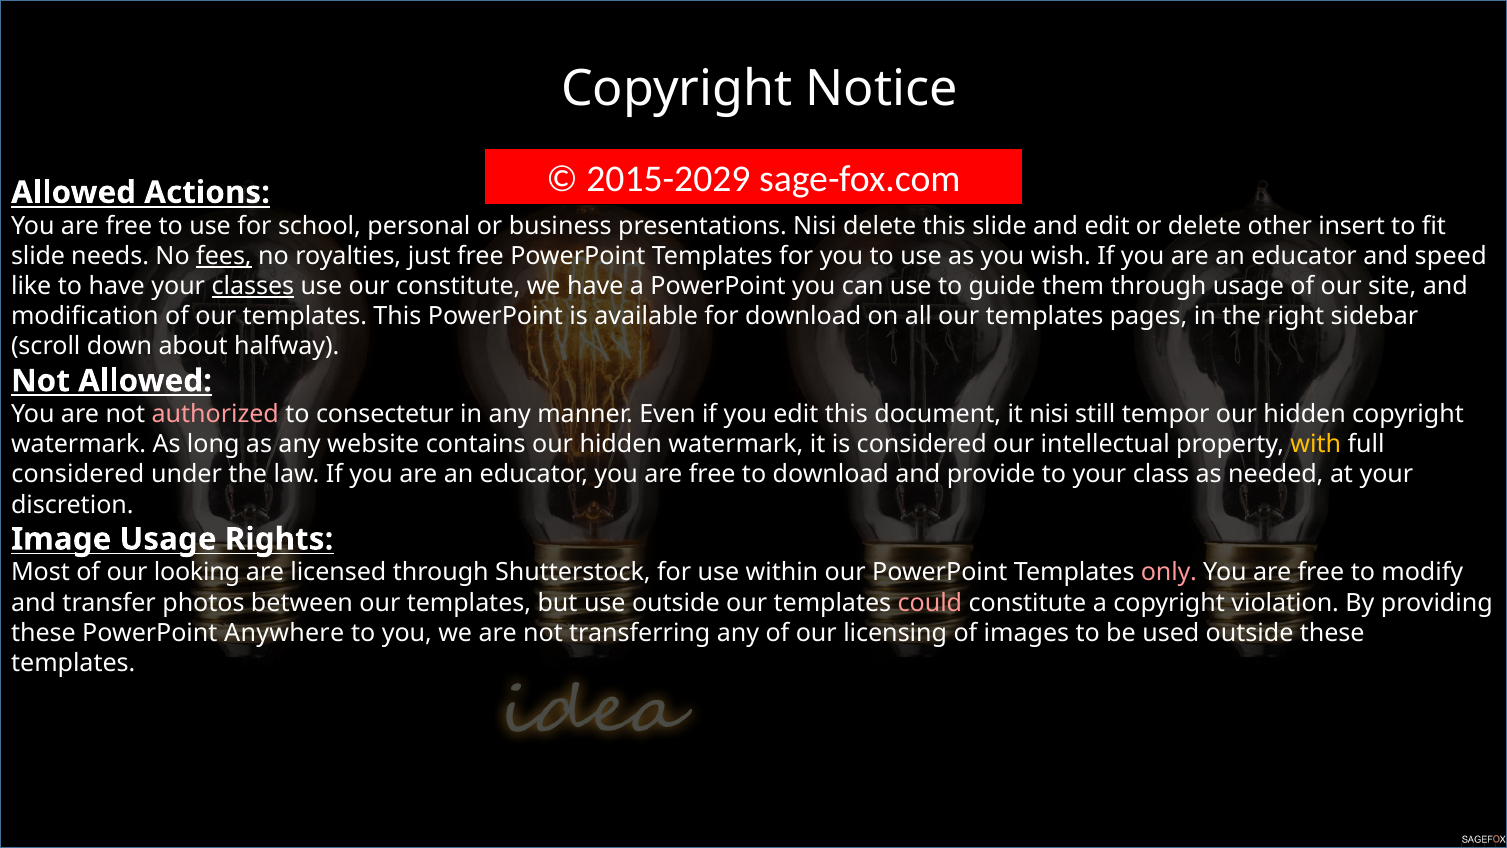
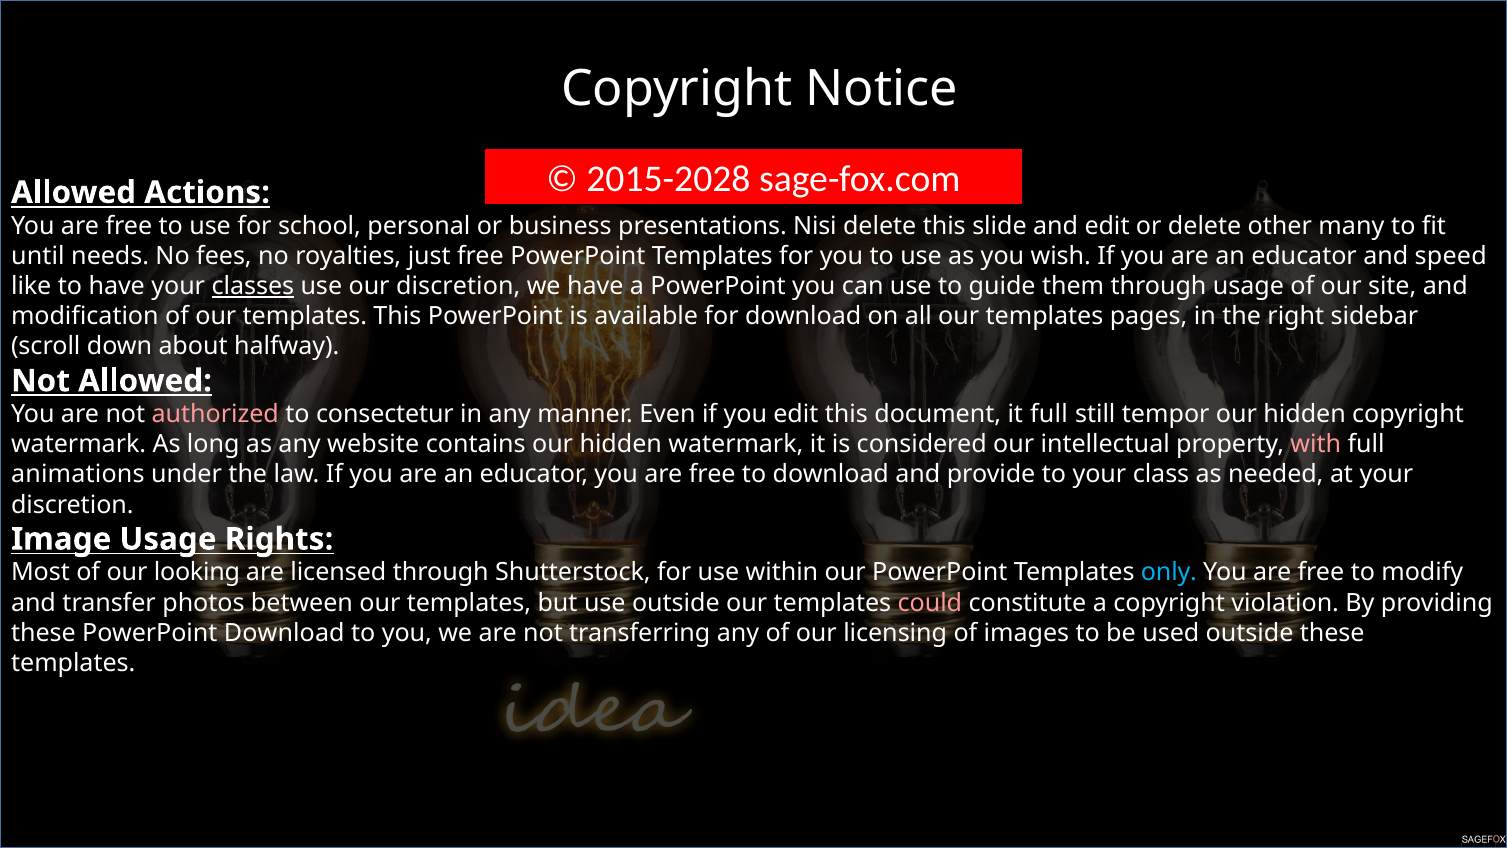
2015-2029: 2015-2029 -> 2015-2028 (668, 179)
insert: insert -> many (1351, 226)
slide: slide -> until (38, 256)
fees underline: present -> none (224, 256)
our constitute: constitute -> discretion (458, 286)
it nisi: nisi -> full (1049, 414)
with colour: yellow -> pink (1316, 444)
considered: considered -> animations (78, 475)
only colour: pink -> light blue (1169, 572)
PowerPoint Anywhere: Anywhere -> Download (284, 633)
